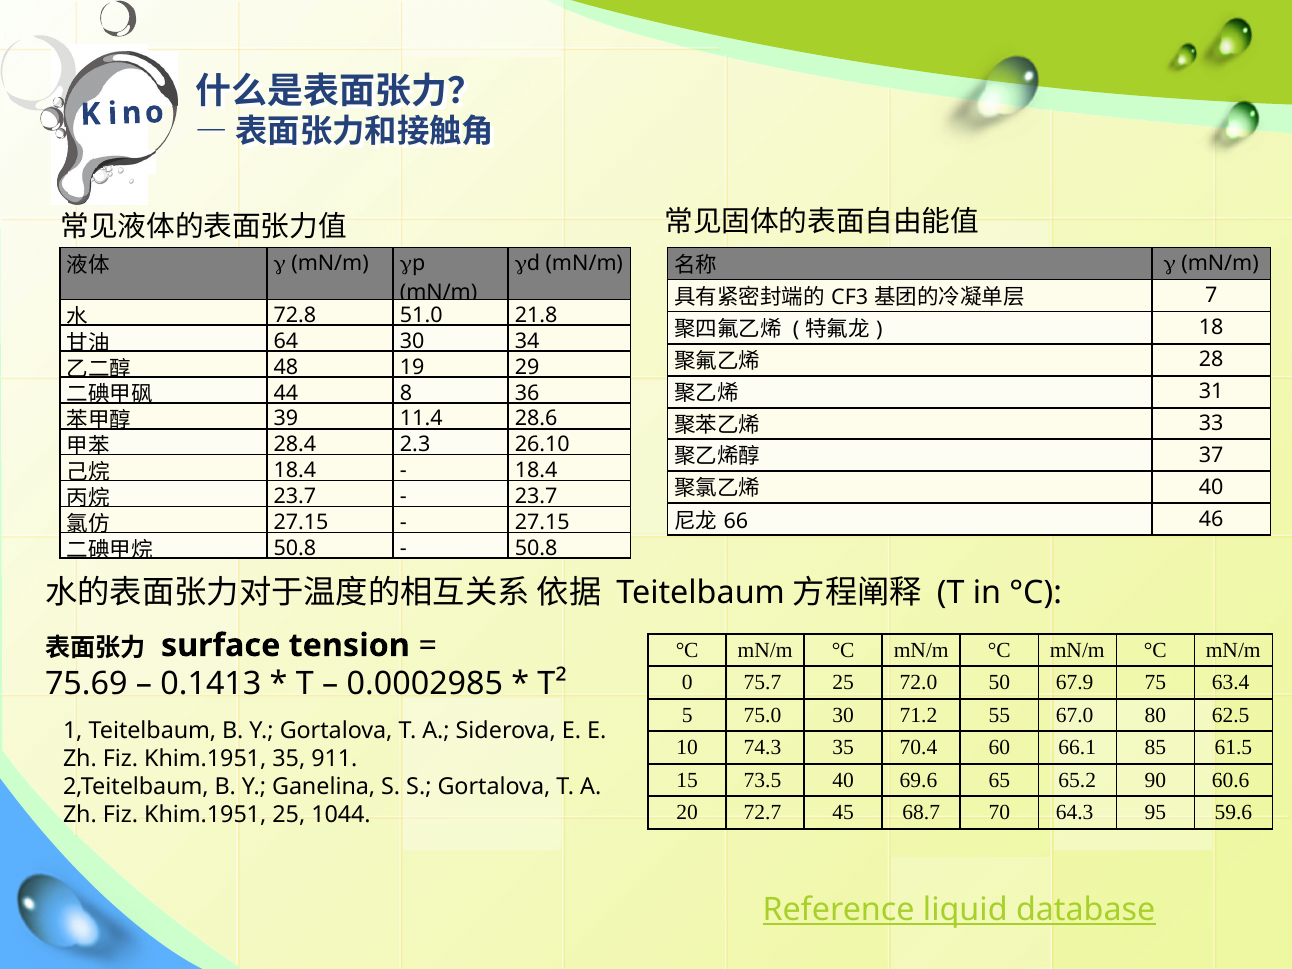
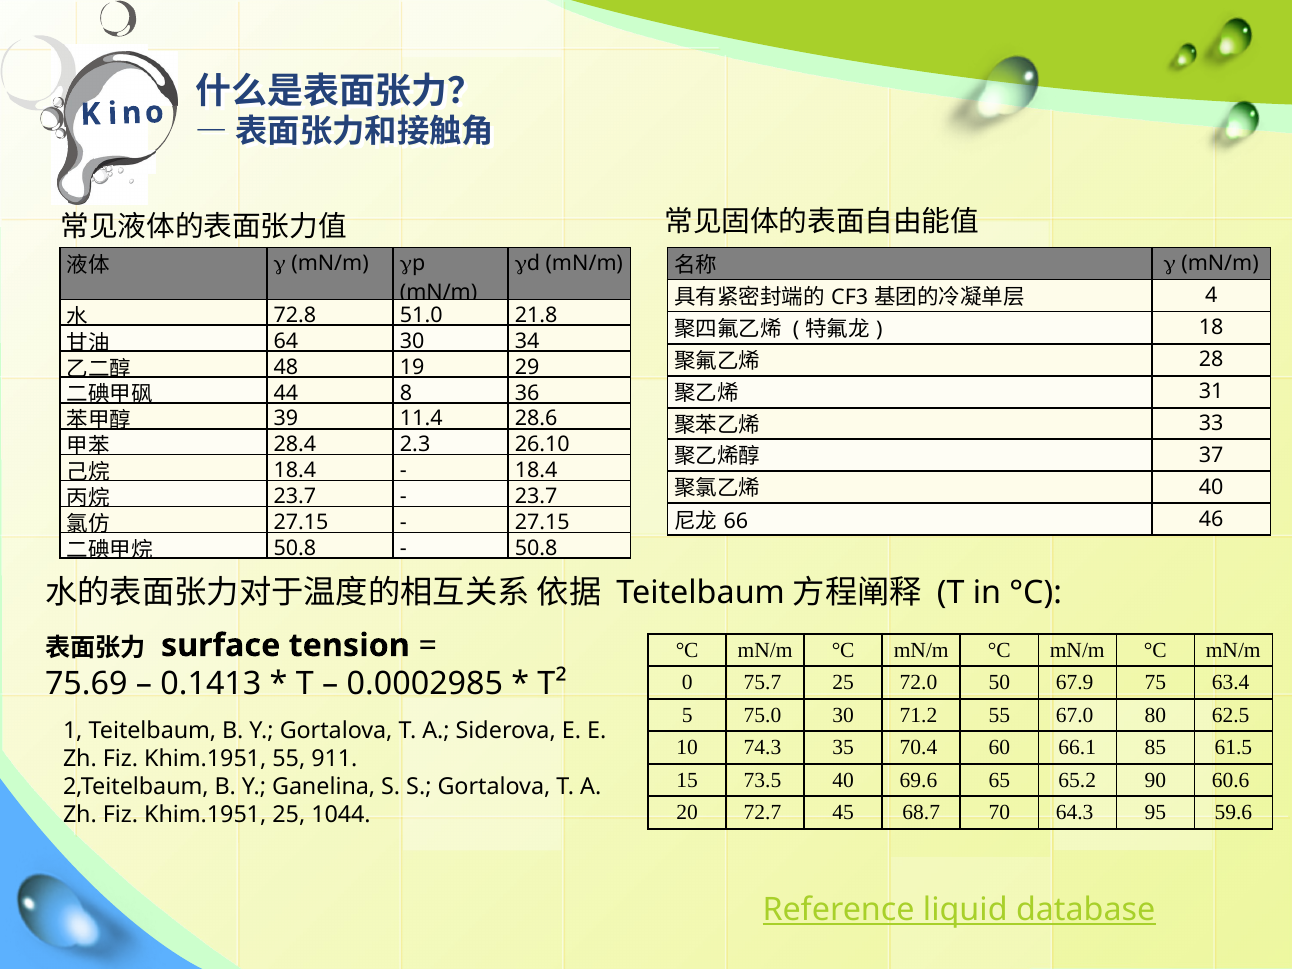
7: 7 -> 4 (1211, 296)
Khim.1951 35: 35 -> 55 (289, 759)
